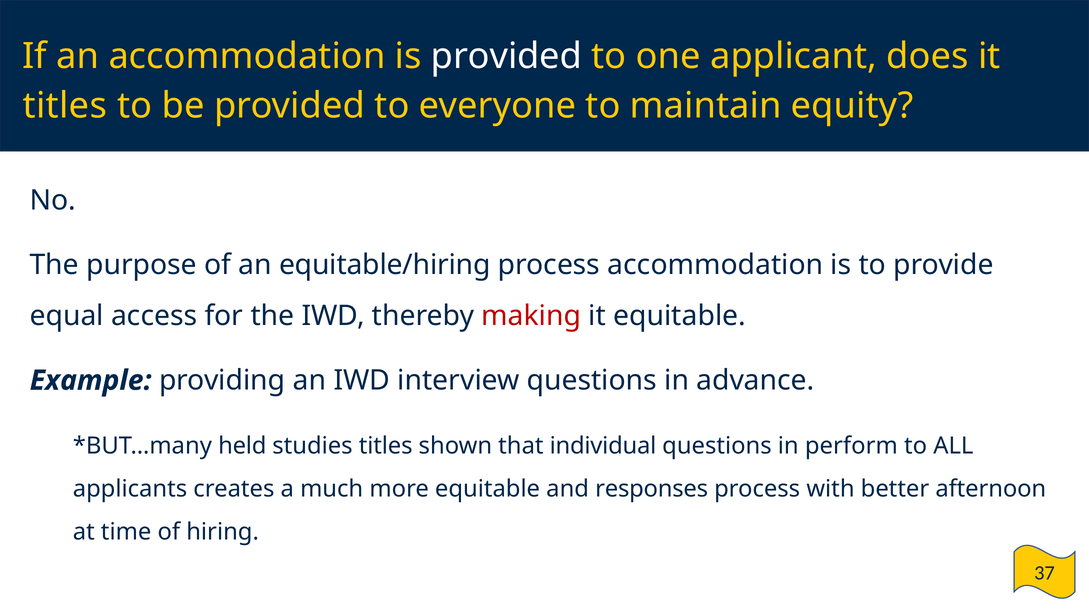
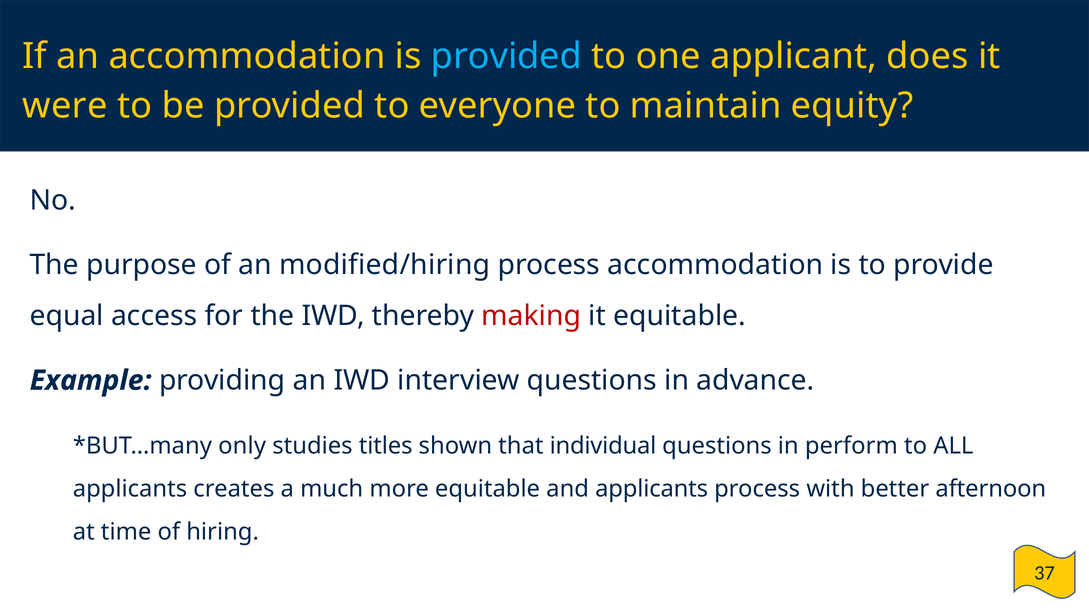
provided colour: white -> light blue (507, 56)
titles: titles -> were (65, 106)
equitable/hiring: equitable/hiring -> modified/hiring (385, 265)
held: held -> only (242, 446)
and responses: responses -> applicants (652, 489)
